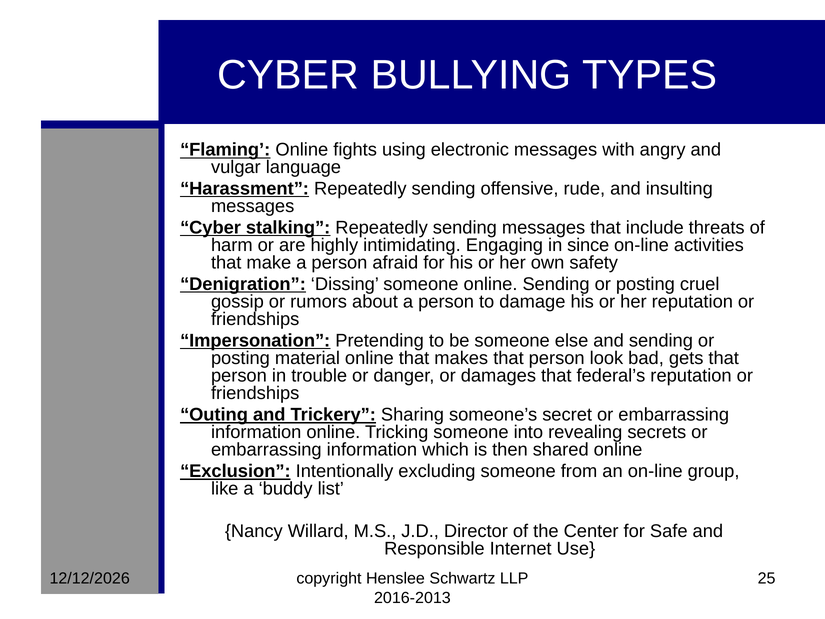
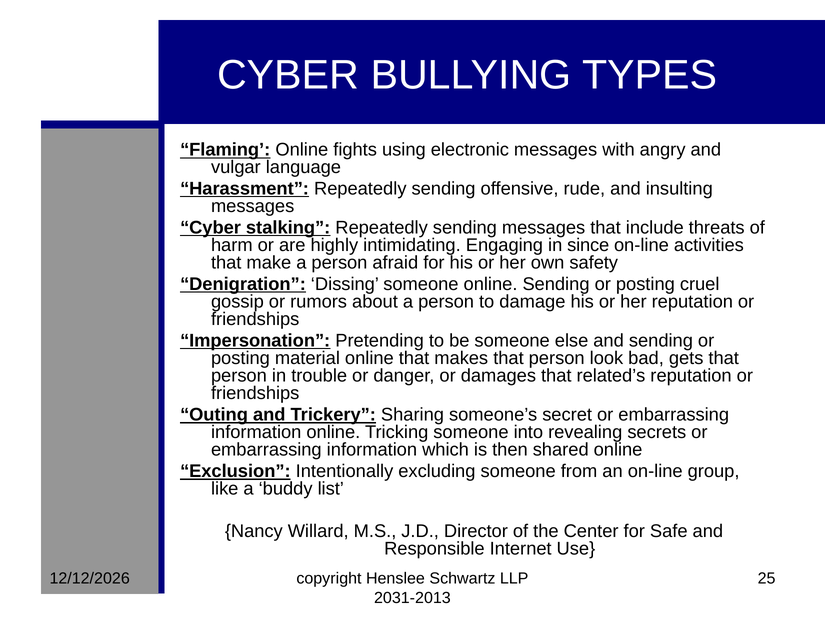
federal’s: federal’s -> related’s (611, 376)
2016-2013: 2016-2013 -> 2031-2013 (412, 598)
